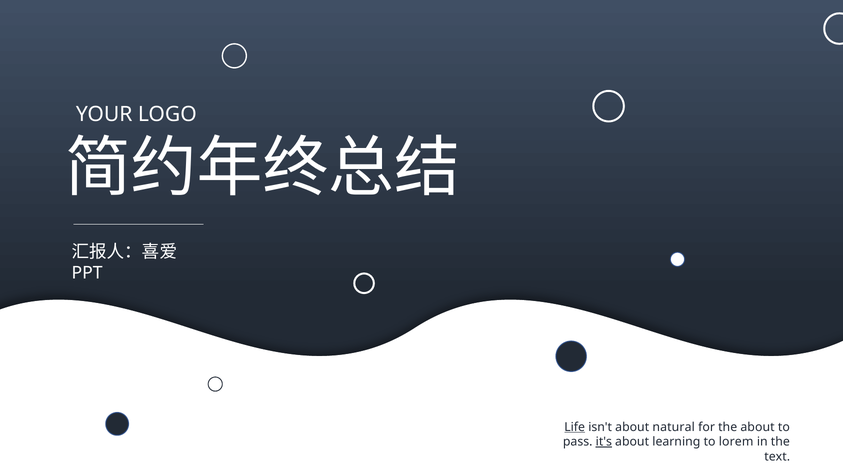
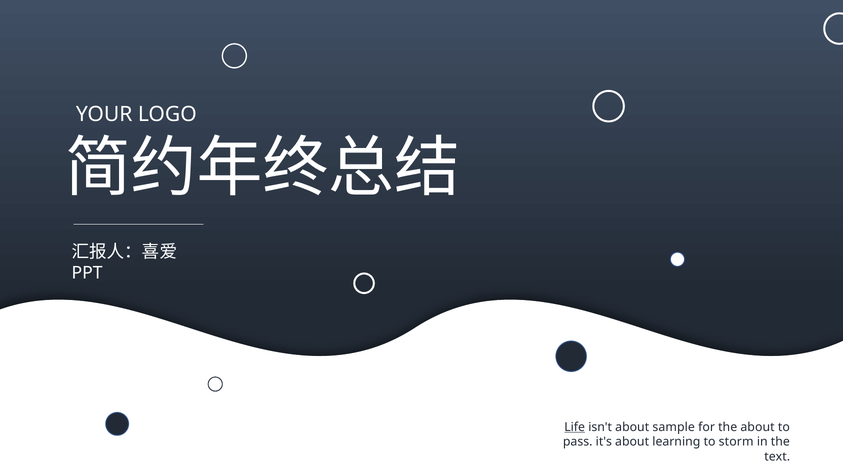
natural: natural -> sample (674, 427)
it's underline: present -> none (604, 442)
lorem: lorem -> storm (736, 442)
